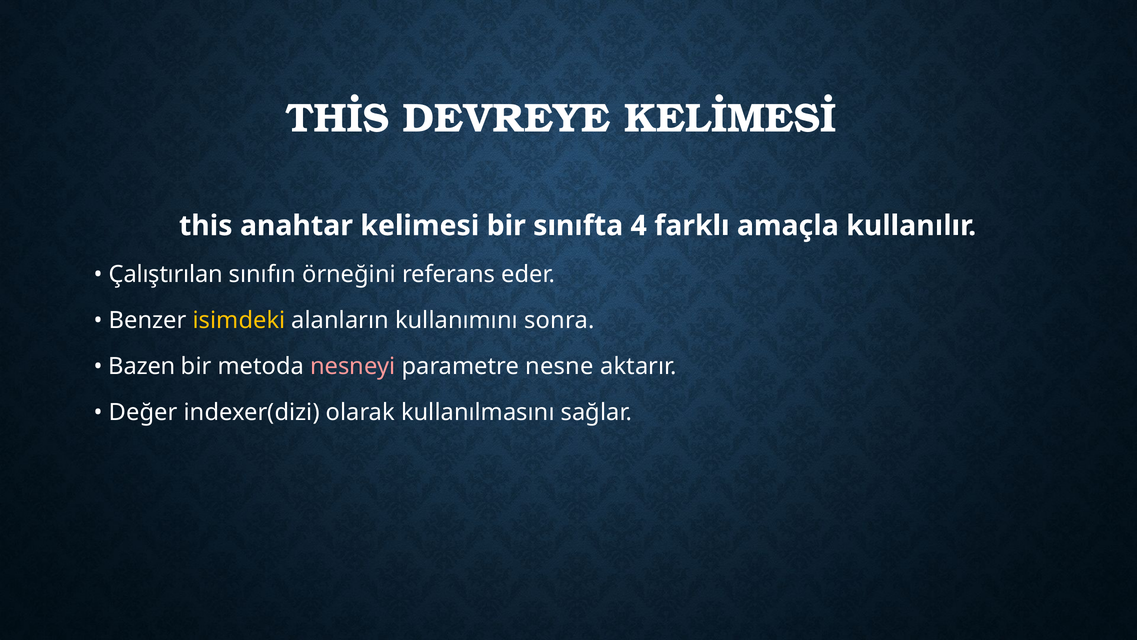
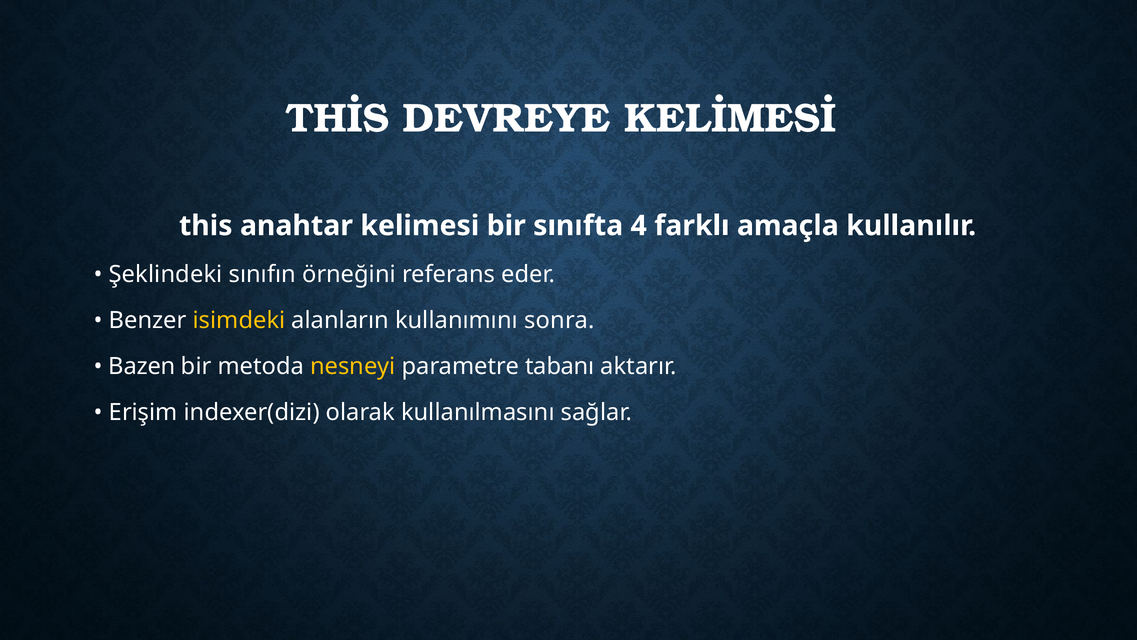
Çalıştırılan: Çalıştırılan -> Şeklindeki (166, 274)
nesneyi colour: pink -> yellow (353, 366)
nesne: nesne -> tabanı (560, 366)
Değer: Değer -> Erişim (143, 412)
